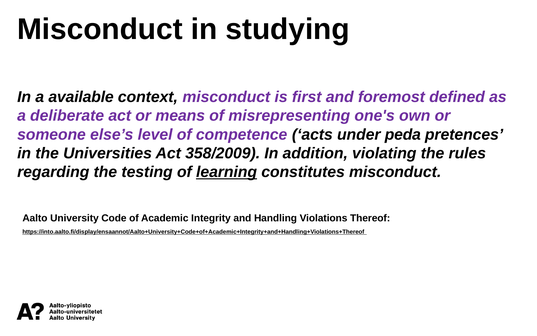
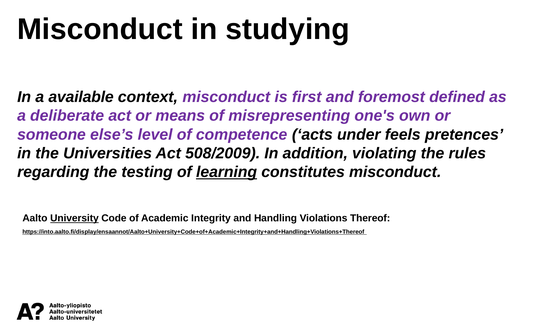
peda: peda -> feels (403, 134)
358/2009: 358/2009 -> 508/2009 (223, 153)
University underline: none -> present (74, 218)
